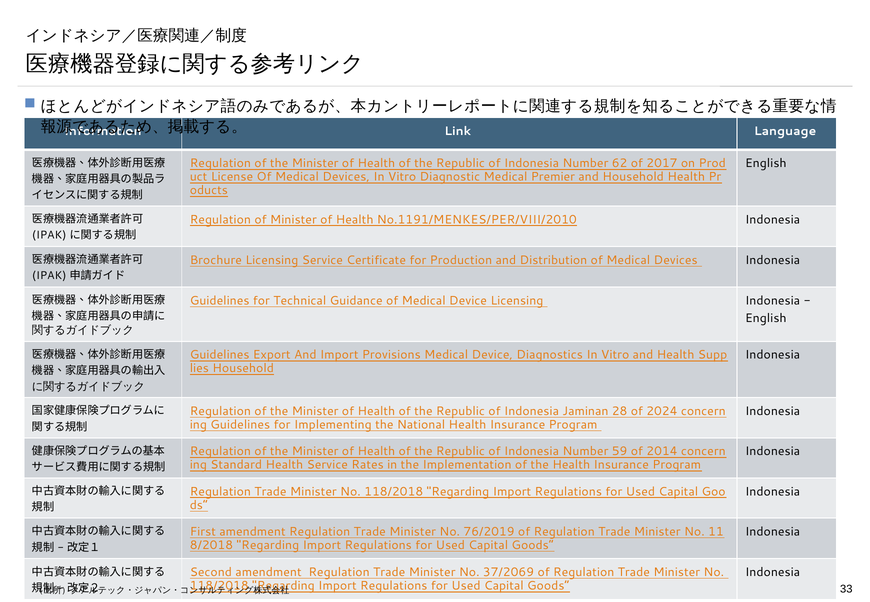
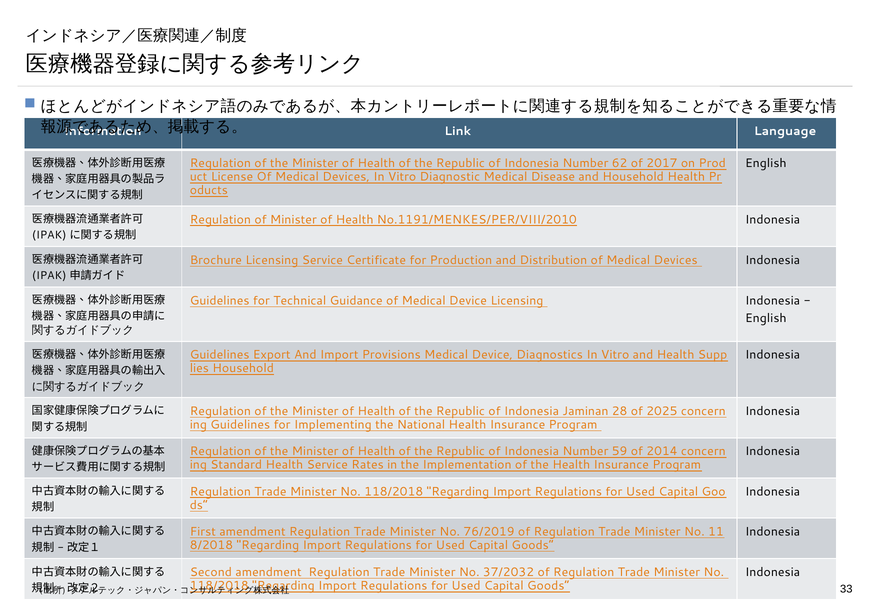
Premier: Premier -> Disease (553, 177)
2024: 2024 -> 2025 (662, 411)
37/2069: 37/2069 -> 37/2032 (508, 572)
